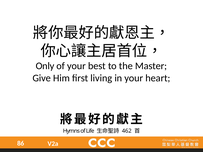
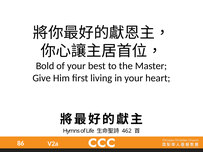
Only: Only -> Bold (45, 66)
